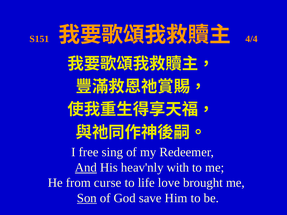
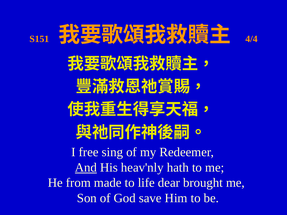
with: with -> hath (178, 168)
curse: curse -> made (108, 183)
love: love -> dear (169, 183)
Son underline: present -> none (87, 198)
